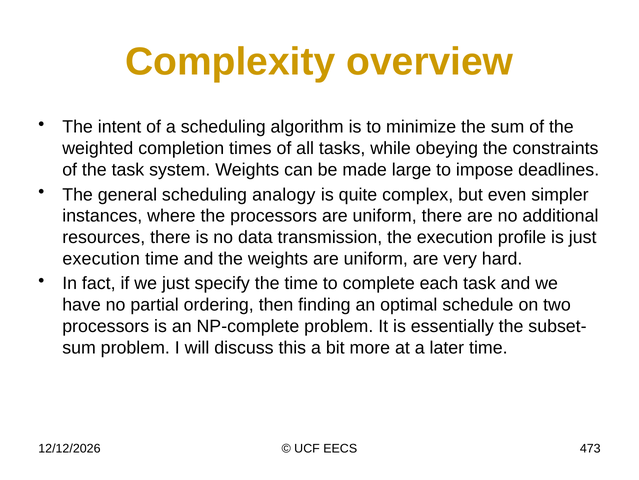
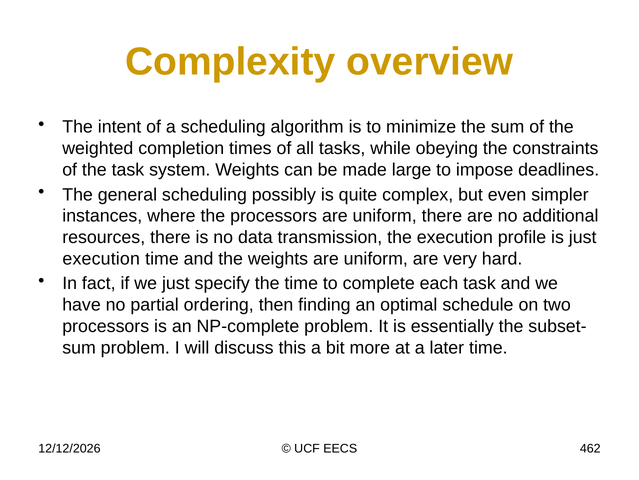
analogy: analogy -> possibly (284, 194)
473: 473 -> 462 (590, 448)
